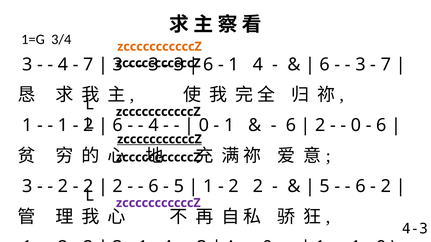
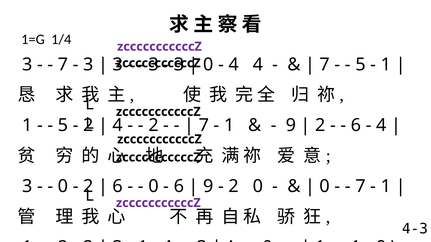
3/4: 3/4 -> 1/4 (61, 39)
zcccccccccccZ colour: orange -> purple (159, 47)
4: 4 -> 7 (63, 65)
7: 7 -> 3 (88, 65)
6: 6 -> 0 (208, 65)
1: 1 -> 4 (234, 65)
6: 6 -> 7 (325, 65)
3: 3 -> 5 (361, 65)
7: 7 -> 1 (386, 65)
1: 1 -> 5 (63, 126)
6: 6 -> 4 (118, 126)
4: 4 -> 2 (154, 126)
0: 0 -> 7 (204, 126)
6: 6 -> 9 (291, 126)
0: 0 -> 6 (356, 126)
6: 6 -> 4 (381, 126)
zcccccccccccZ underline: present -> none (159, 139)
2: 2 -> 0 (63, 187)
2: 2 -> 6 (118, 187)
6: 6 -> 0 (154, 187)
5: 5 -> 6 (179, 187)
1: 1 -> 9 (208, 187)
2 2: 2 -> 0 (258, 187)
5: 5 -> 0 (325, 187)
6: 6 -> 7 (361, 187)
2: 2 -> 1 (386, 187)
